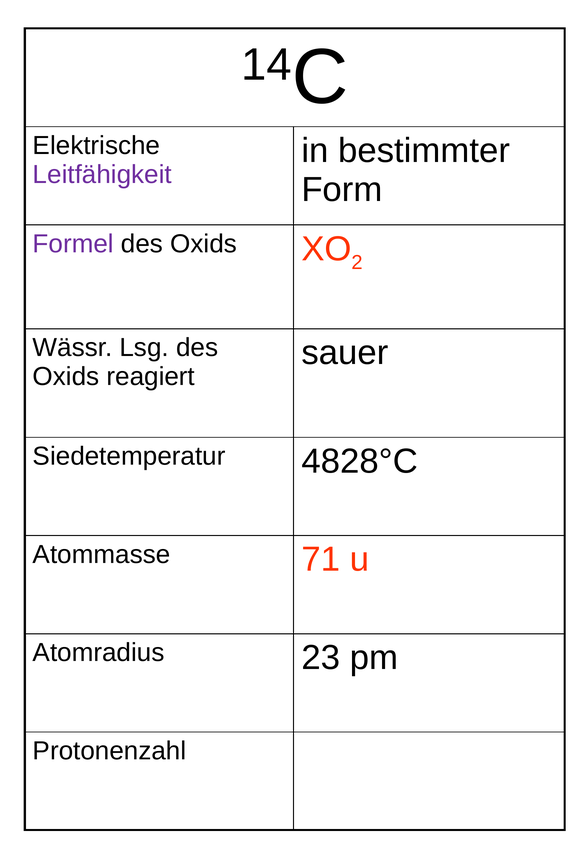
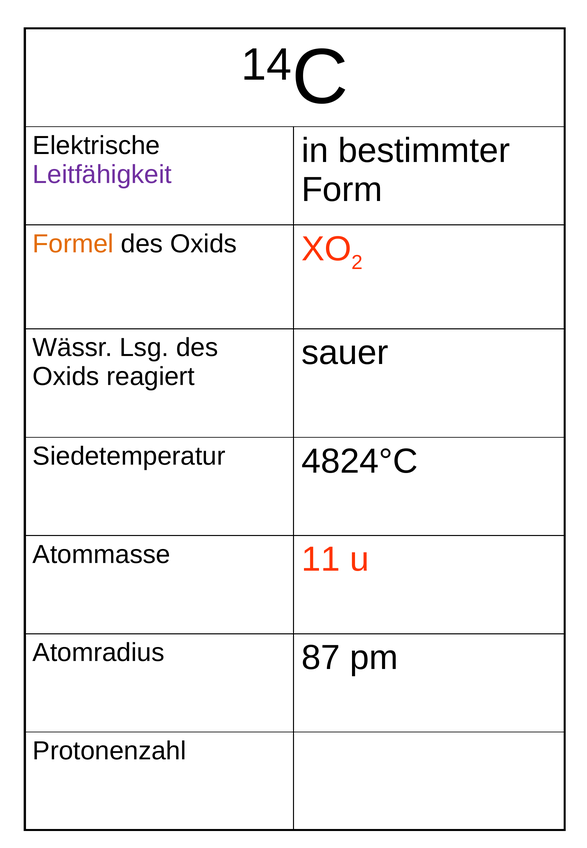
Formel colour: purple -> orange (73, 244)
4828°C: 4828°C -> 4824°C (360, 461)
71: 71 -> 11 (321, 559)
23: 23 -> 87 (321, 658)
